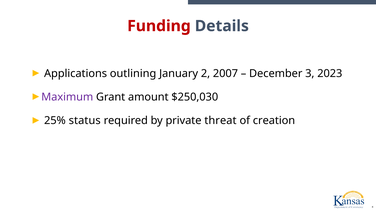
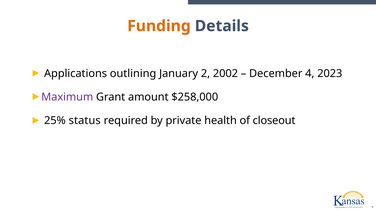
Funding colour: red -> orange (159, 26)
2007: 2007 -> 2002 (225, 74)
December 3: 3 -> 4 (310, 74)
$250,030: $250,030 -> $258,000 (195, 97)
threat: threat -> health (221, 121)
creation: creation -> closeout (274, 121)
